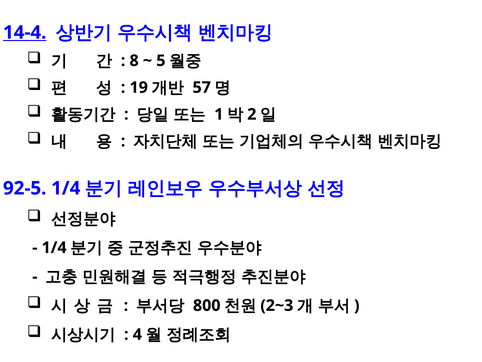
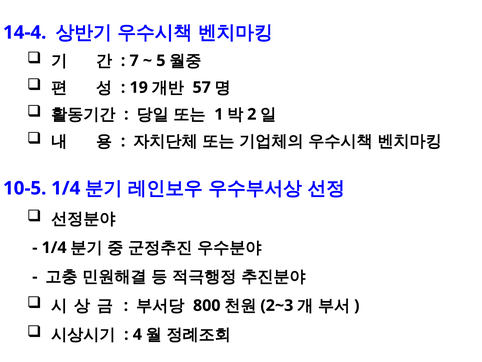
14-4 underline: present -> none (25, 32)
8: 8 -> 7 (134, 61)
92-5: 92-5 -> 10-5 (25, 188)
